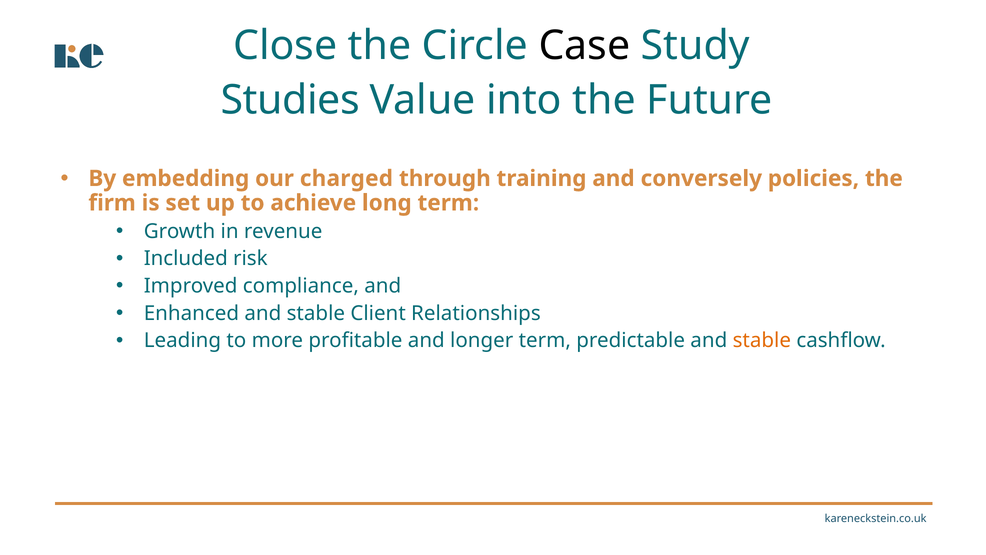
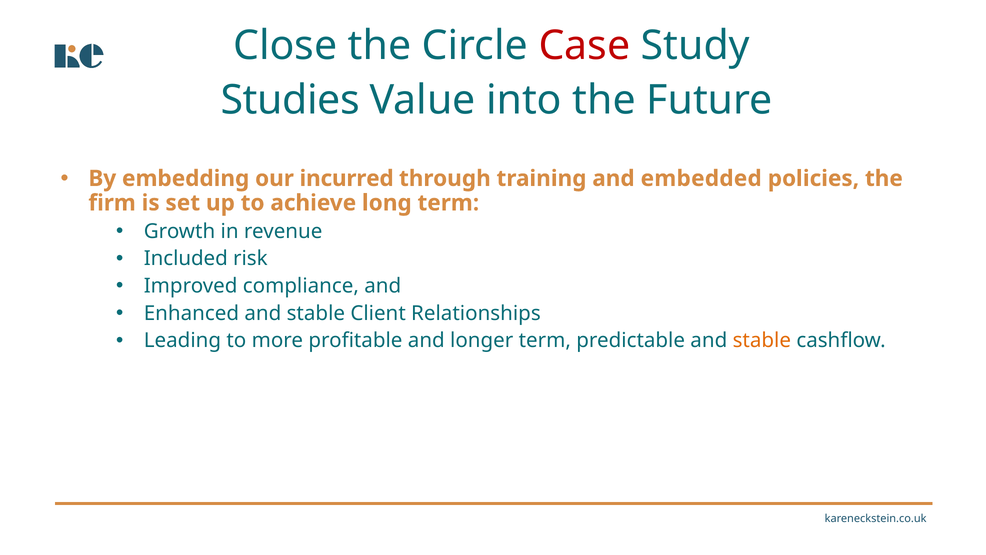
Case colour: black -> red (584, 46)
charged: charged -> incurred (347, 178)
conversely: conversely -> embedded (701, 178)
